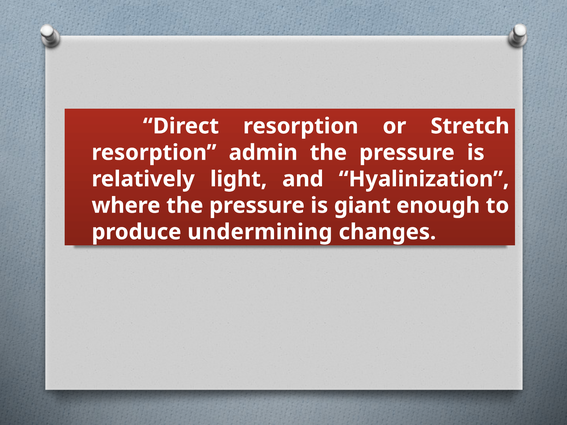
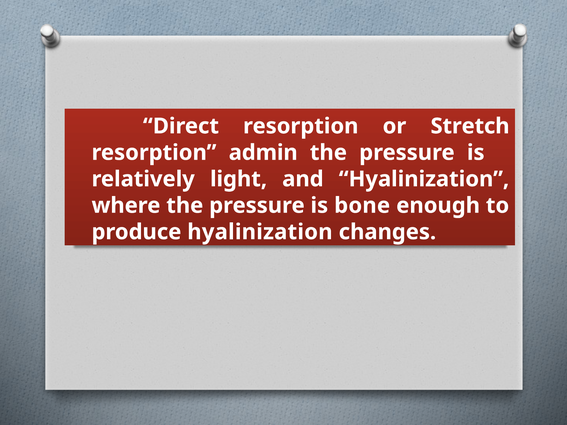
giant: giant -> bone (362, 206)
produce undermining: undermining -> hyalinization (260, 232)
